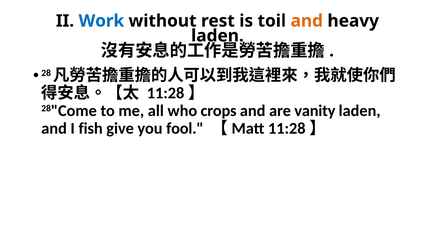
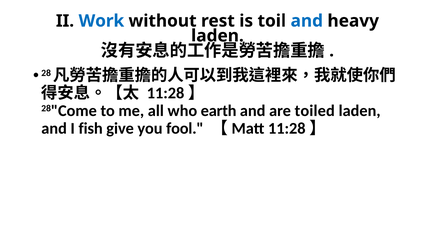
and colour: orange -> blue (307, 21)
crops: crops -> earth (219, 111)
vanity: vanity -> toiled (315, 111)
